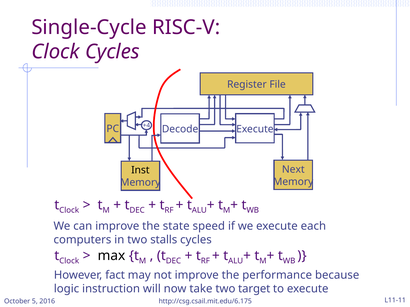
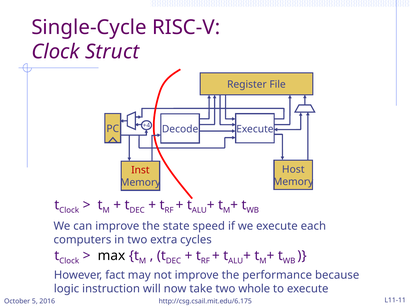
Clock Cycles: Cycles -> Struct (112, 52)
Next: Next -> Host (293, 170)
Inst colour: black -> red (140, 171)
stalls: stalls -> extra (164, 240)
target: target -> whole (254, 289)
